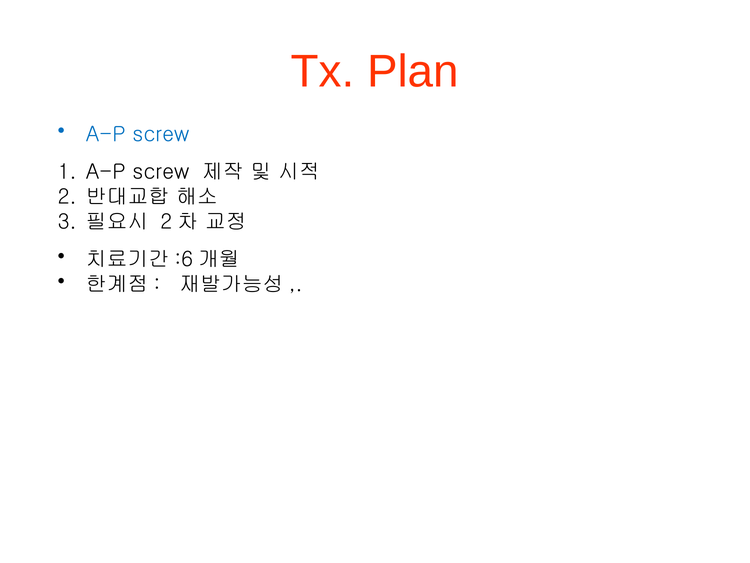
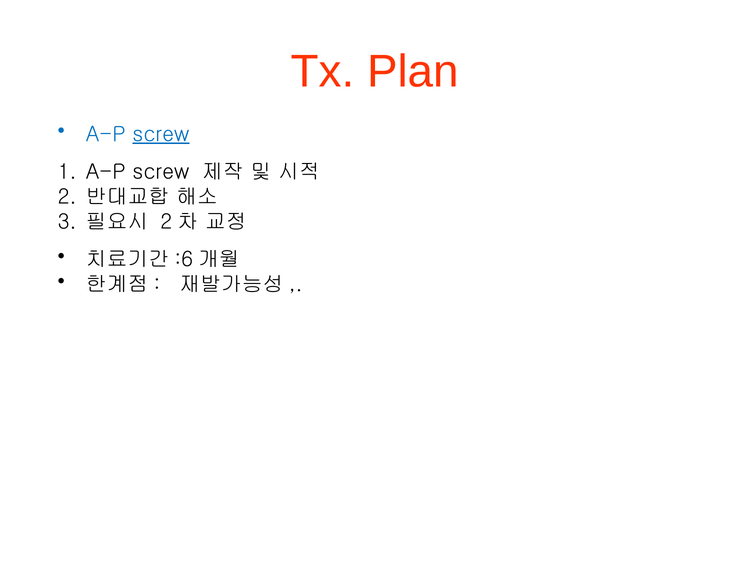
screw underline: none -> present (161, 134)
